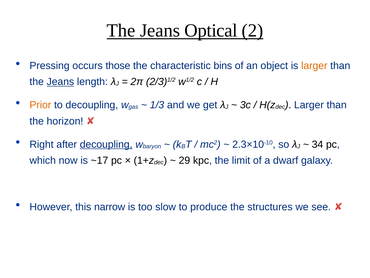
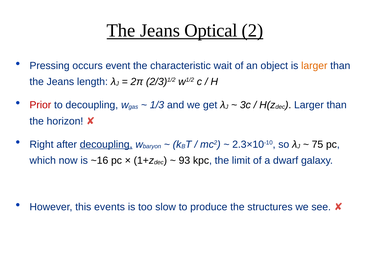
those: those -> event (118, 66)
bins: bins -> wait (223, 66)
Jeans underline: present -> none (60, 82)
Prior colour: orange -> red (40, 105)
34: 34 -> 75 (318, 144)
~17: ~17 -> ~16 (100, 160)
29: 29 -> 93 (184, 160)
narrow: narrow -> events (110, 207)
